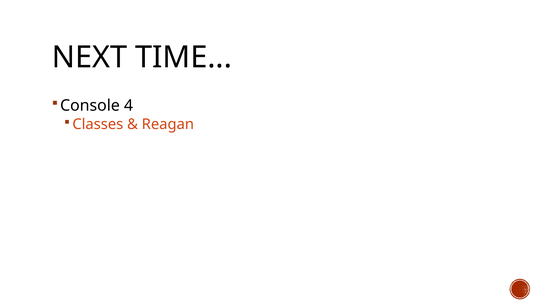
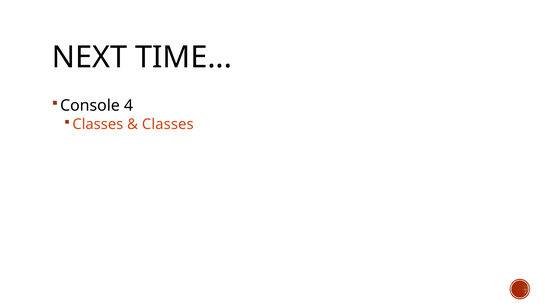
Reagan: Reagan -> Classes (168, 124)
